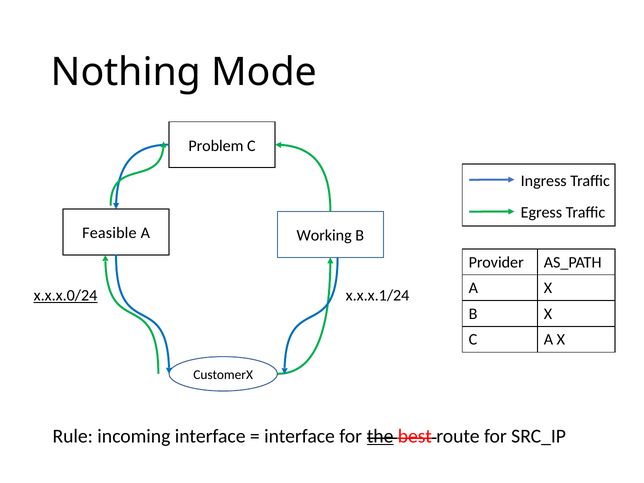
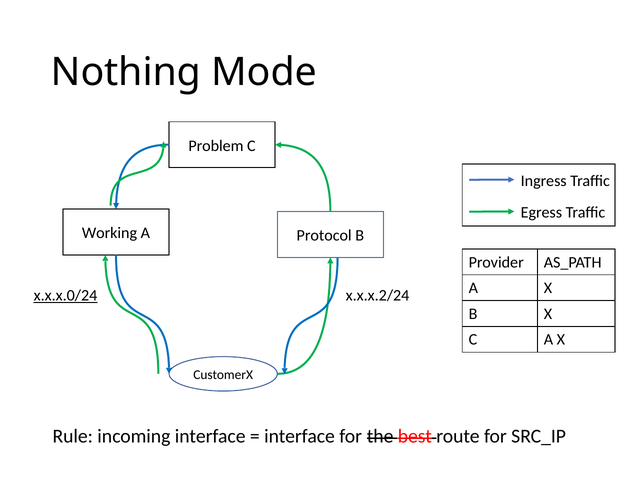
Feasible: Feasible -> Working (110, 233)
Working: Working -> Protocol (324, 236)
x.x.x.1/24: x.x.x.1/24 -> x.x.x.2/24 (378, 296)
the underline: present -> none (380, 436)
